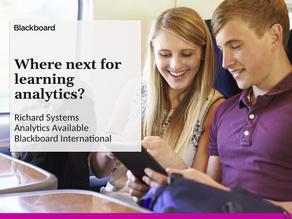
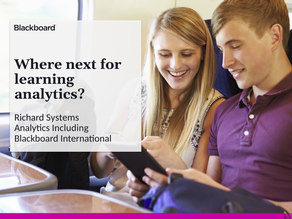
Available: Available -> Including (70, 128)
